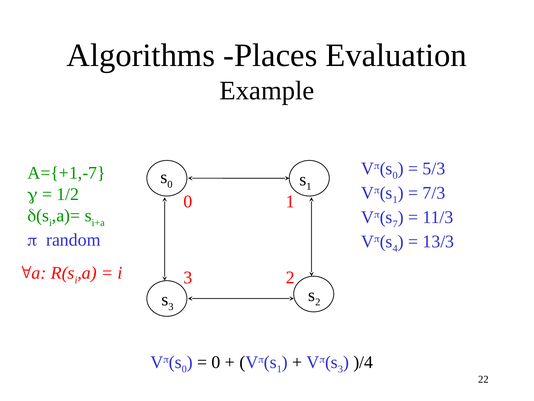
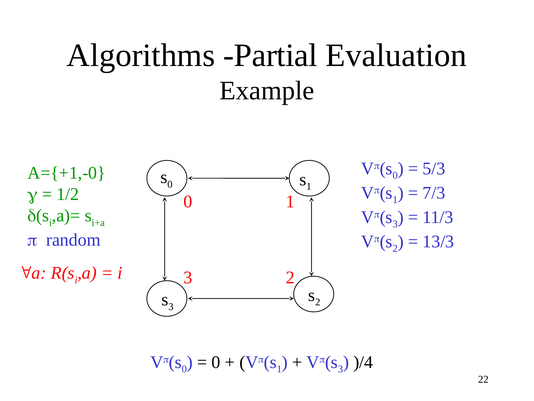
Places: Places -> Partial (270, 55)
A={+1,-7: A={+1,-7 -> A={+1,-0 (67, 173)
7: 7 -> 3 (395, 224)
4: 4 -> 2 (395, 248)
